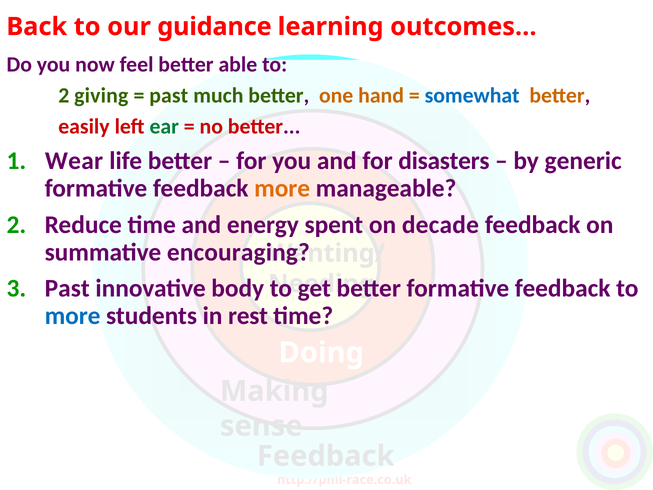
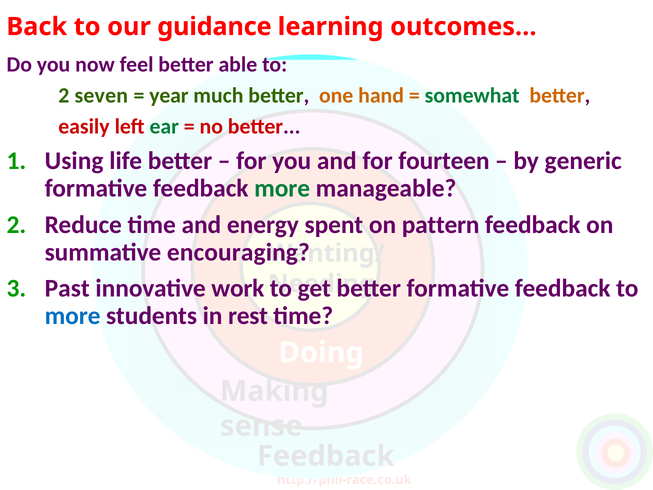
giving: giving -> seven (101, 95)
past: past -> year (169, 95)
somewhat colour: blue -> green (472, 95)
Wear: Wear -> Using (74, 161)
disasters: disasters -> fourteen (444, 161)
more colour: orange -> green (282, 188)
decade: decade -> pattern (441, 225)
body: body -> work (238, 288)
